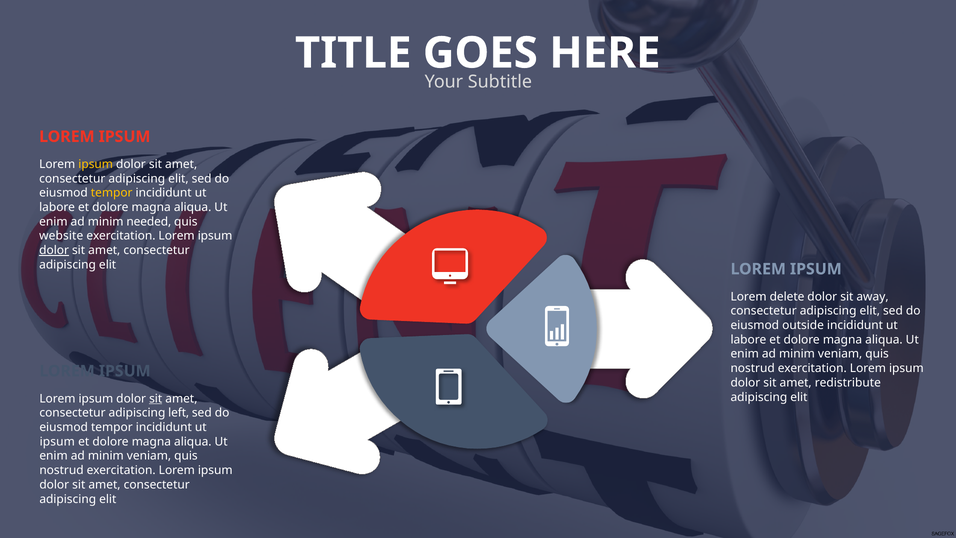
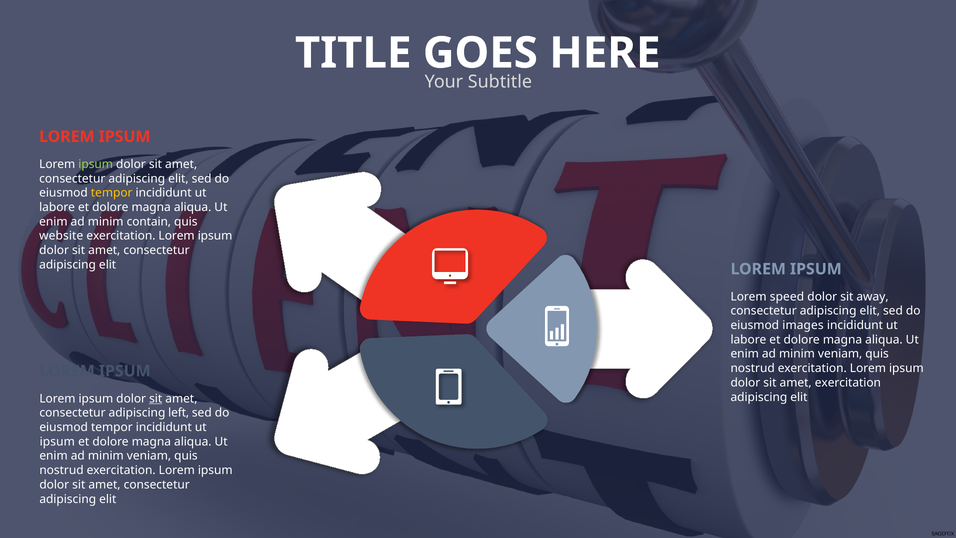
ipsum colour: yellow -> light green (96, 164)
needed: needed -> contain (149, 222)
dolor underline: present -> none (54, 250)
delete: delete -> speed (787, 297)
outside: outside -> images (803, 325)
amet redistribute: redistribute -> exercitation (848, 383)
